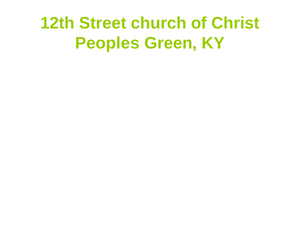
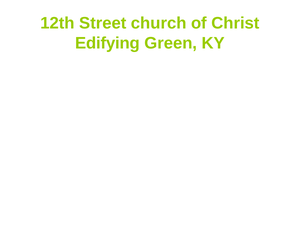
Peoples: Peoples -> Edifying (107, 43)
